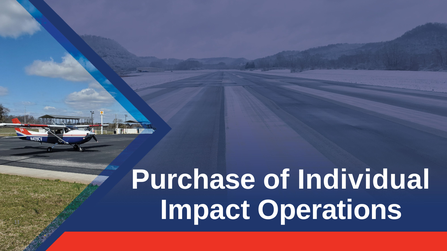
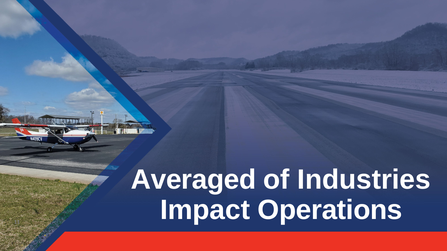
Purchase: Purchase -> Averaged (194, 180)
Individual: Individual -> Industries (364, 180)
